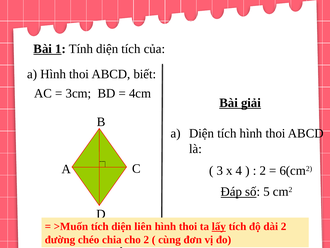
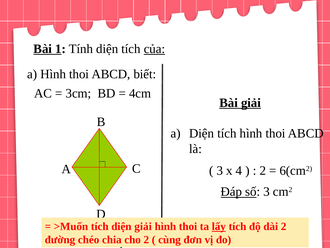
của underline: none -> present (154, 49)
số 5: 5 -> 3 (267, 191)
diện liên: liên -> giải (143, 226)
